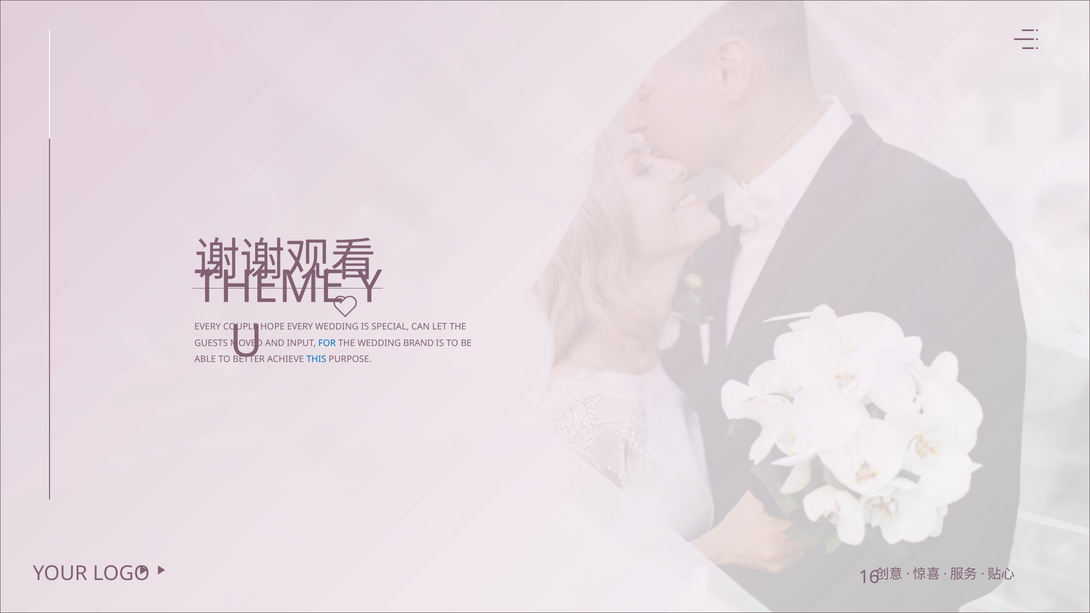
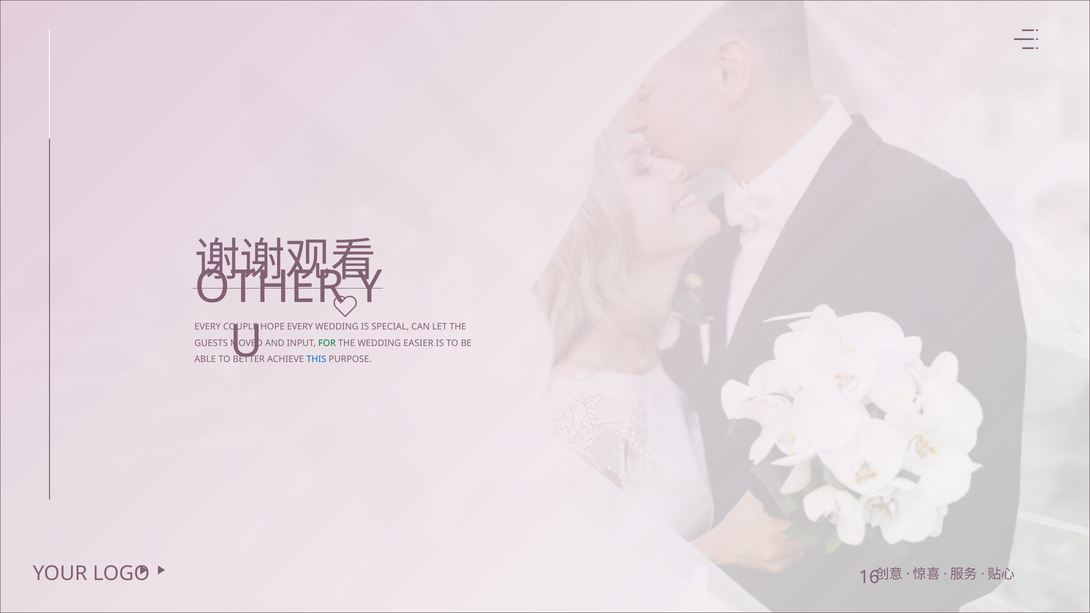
THEME: THEME -> OTHER (269, 288)
FOR colour: blue -> green (327, 343)
BRAND: BRAND -> EASIER (418, 343)
